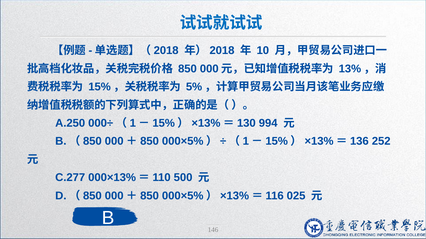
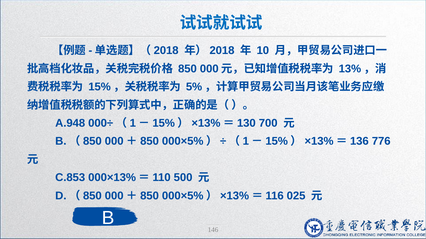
A.250: A.250 -> A.948 (70, 123)
994: 994 -> 700 (268, 123)
252: 252 -> 776 (381, 142)
C.277: C.277 -> C.853 (70, 178)
